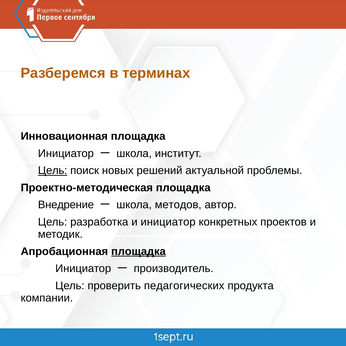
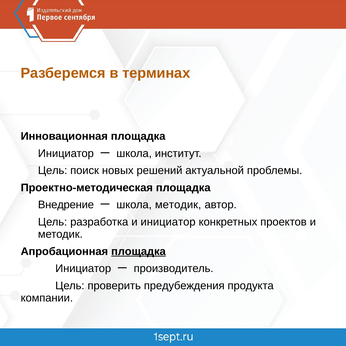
Цель underline: present -> none (53, 171)
школа методов: методов -> методик (178, 205)
педагогических: педагогических -> предубеждения (184, 286)
